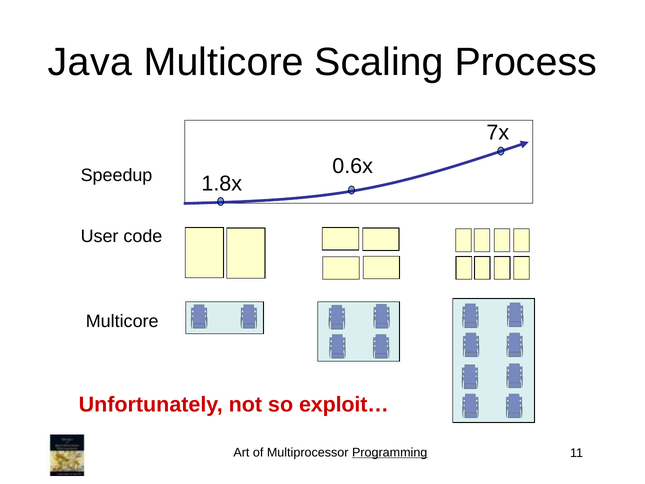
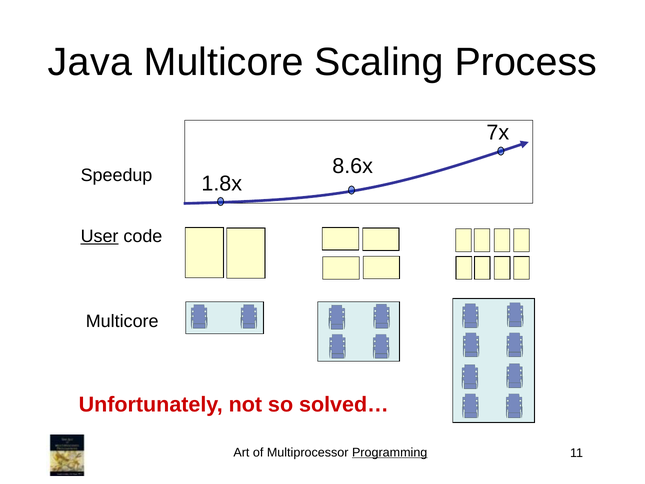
0.6x: 0.6x -> 8.6x (353, 166)
User underline: none -> present (100, 236)
exploit…: exploit… -> solved… (344, 404)
